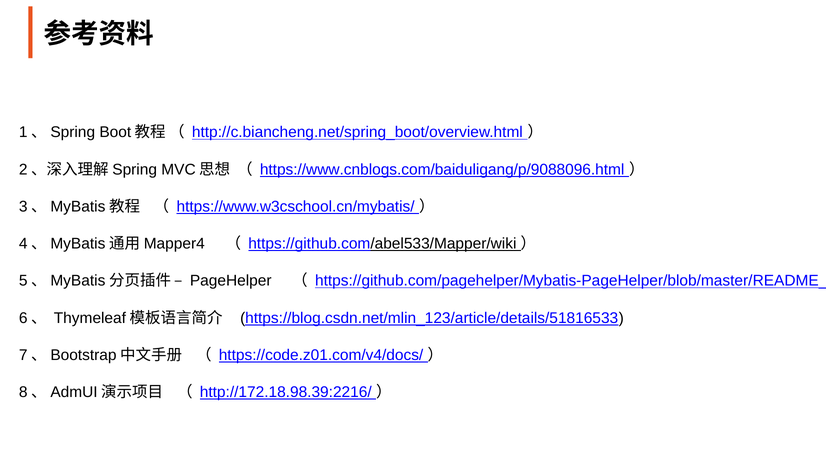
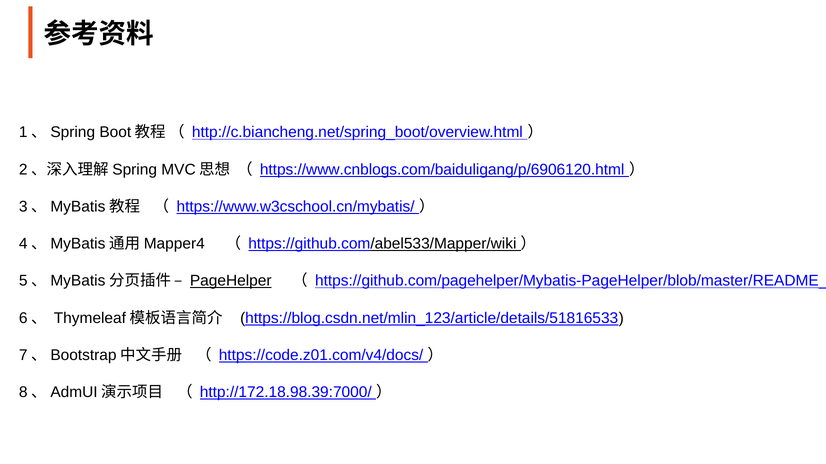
https://www.cnblogs.com/baiduligang/p/9088096.html: https://www.cnblogs.com/baiduligang/p/9088096.html -> https://www.cnblogs.com/baiduligang/p/6906120.html (442, 170)
PageHelper underline: none -> present (231, 281)
http://172.18.98.39:2216/: http://172.18.98.39:2216/ -> http://172.18.98.39:7000/ (286, 393)
